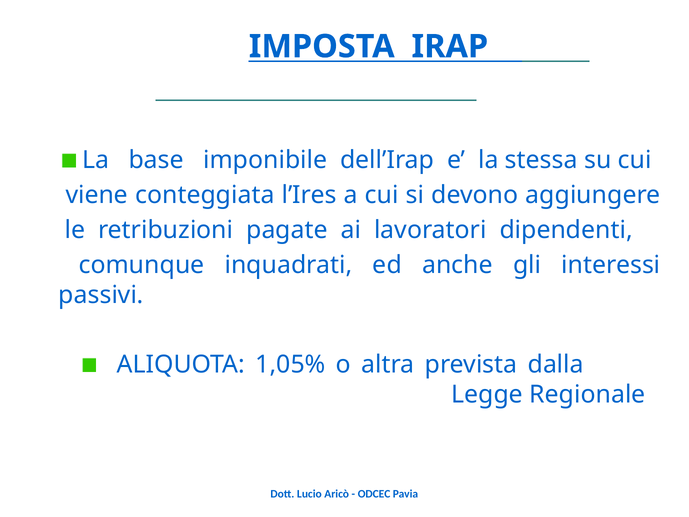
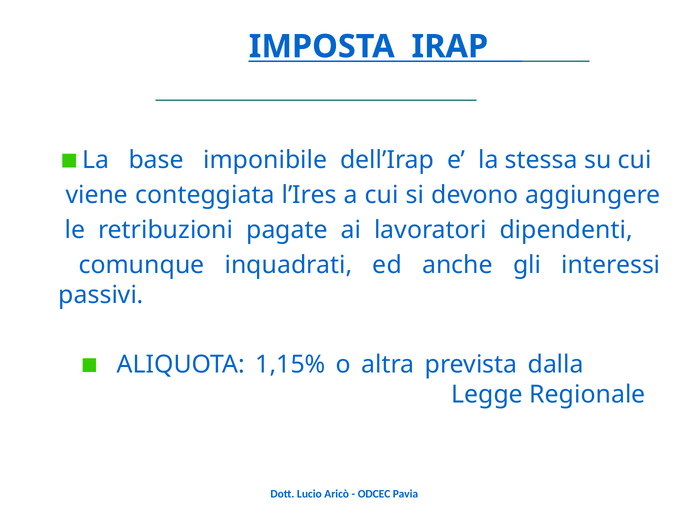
1,05%: 1,05% -> 1,15% (290, 364)
